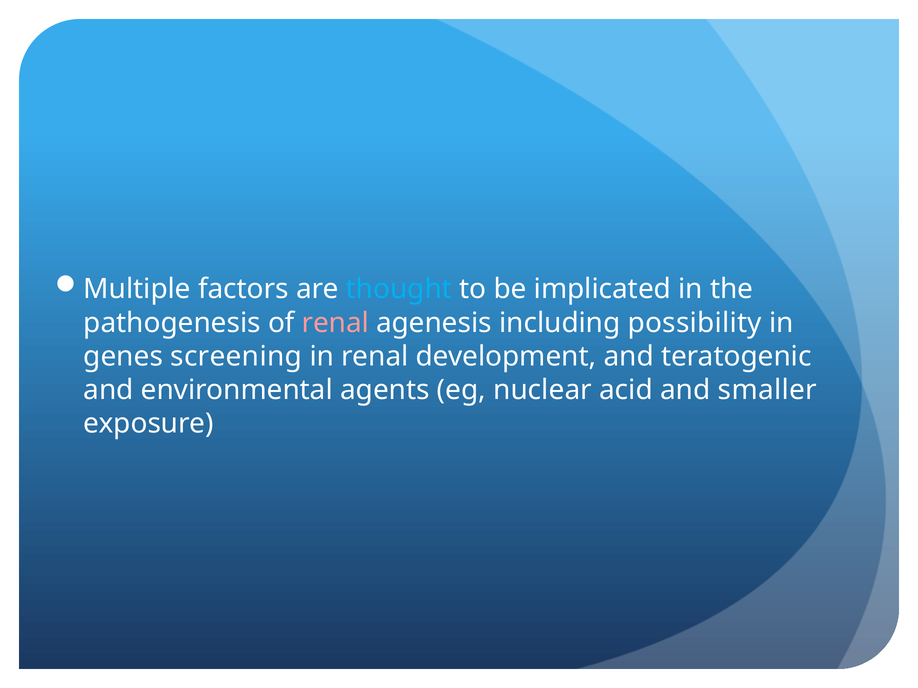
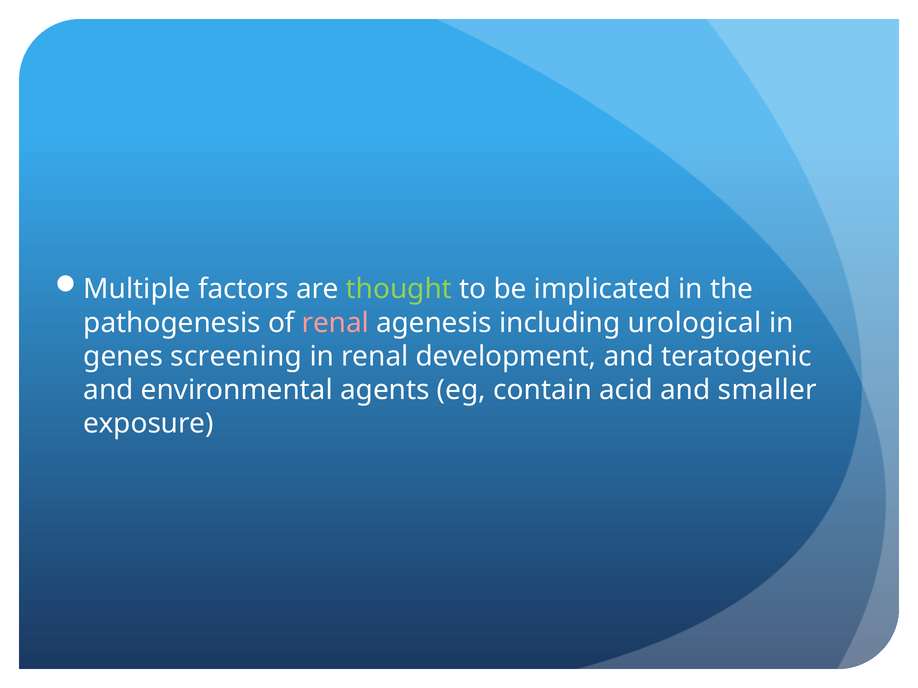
thought colour: light blue -> light green (399, 289)
possibility: possibility -> urological (695, 323)
nuclear: nuclear -> contain (543, 390)
